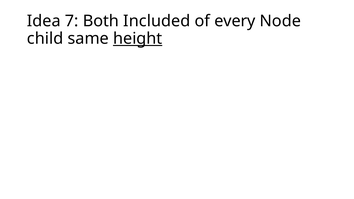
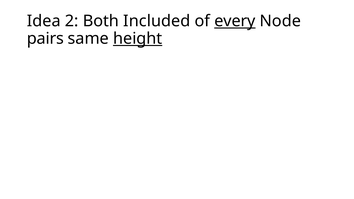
7: 7 -> 2 (72, 21)
every underline: none -> present (235, 21)
child: child -> pairs (45, 38)
